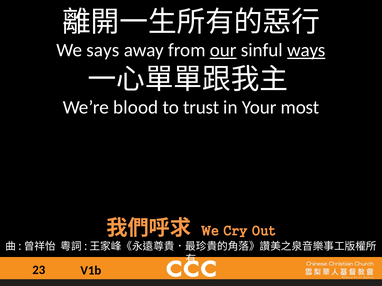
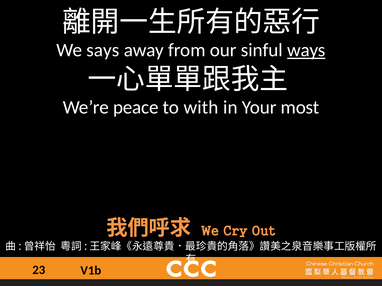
our underline: present -> none (223, 50)
blood: blood -> peace (136, 108)
trust: trust -> with (201, 108)
